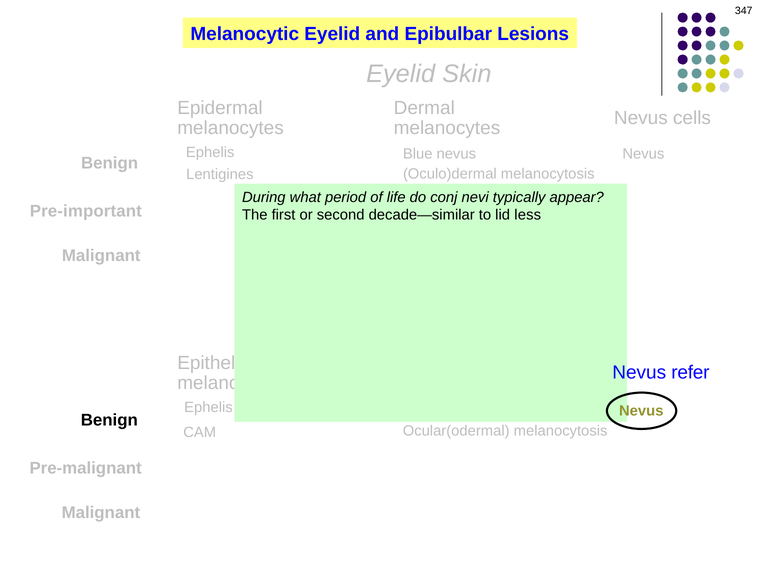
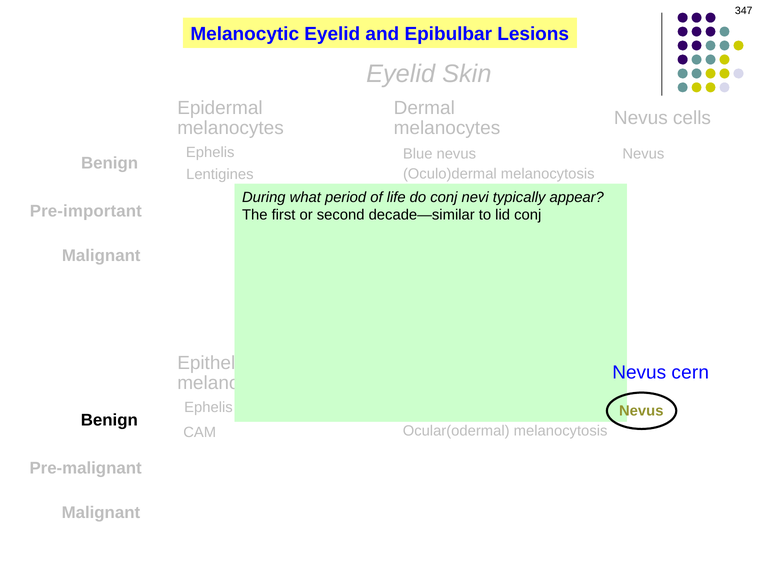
lid less: less -> conj (528, 215)
refer: refer -> cern (690, 372)
